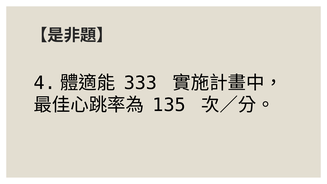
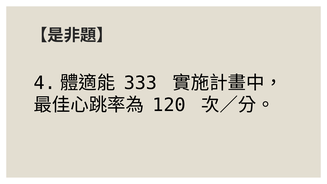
135: 135 -> 120 (169, 105)
